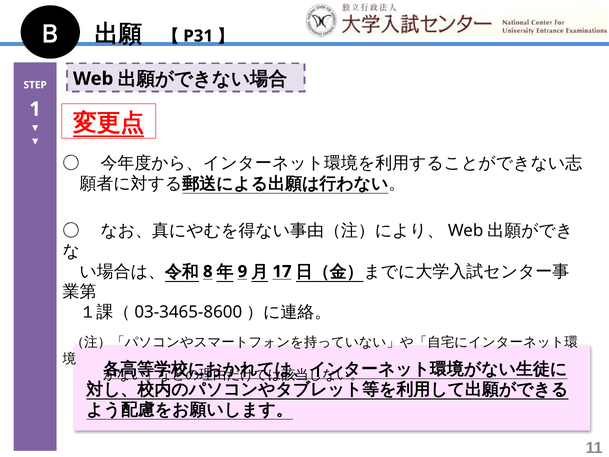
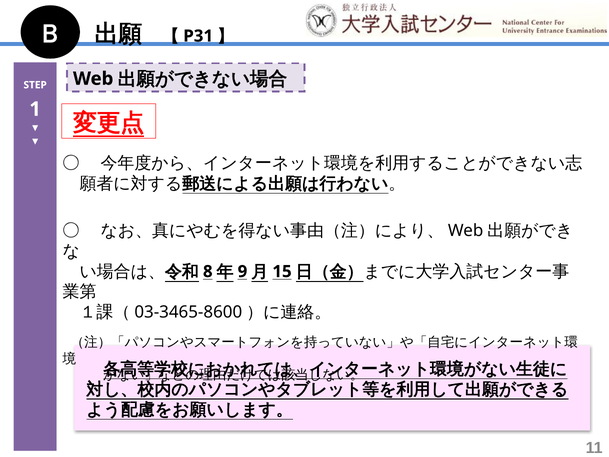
17: 17 -> 15 (282, 271)
